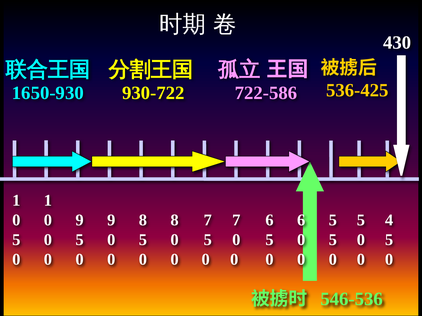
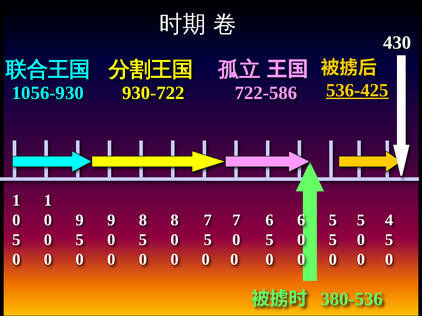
536-425 underline: none -> present (357, 90)
1650-930: 1650-930 -> 1056-930 (48, 93)
546-536: 546-536 -> 380-536 (352, 299)
